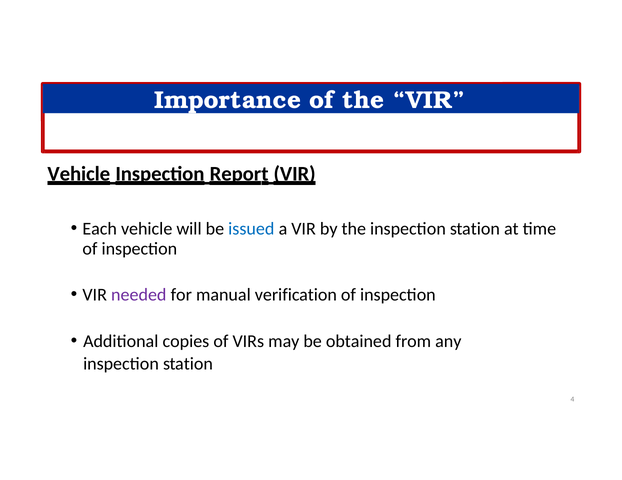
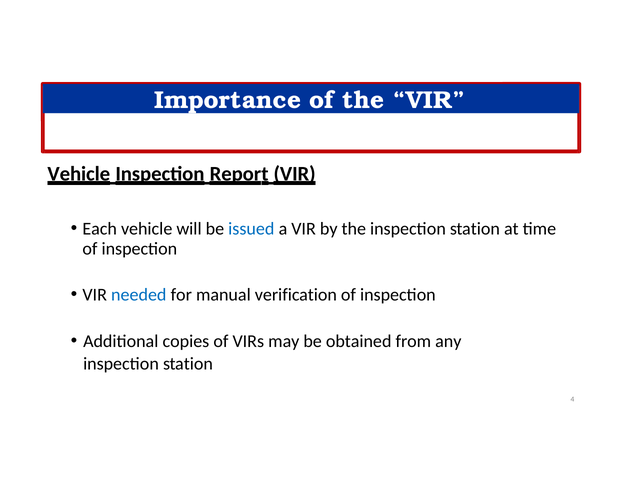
needed colour: purple -> blue (139, 295)
